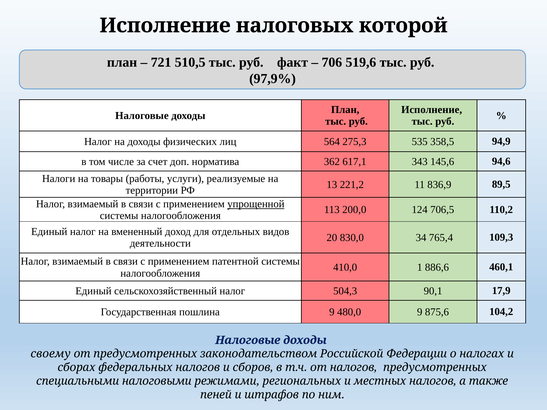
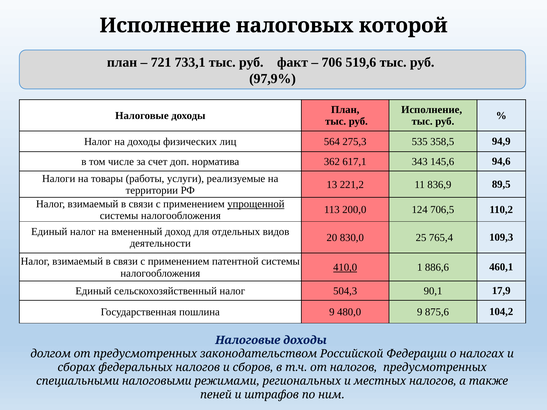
510,5: 510,5 -> 733,1 (190, 62)
34: 34 -> 25 (421, 238)
410,0 underline: none -> present (345, 268)
своему: своему -> долгом (51, 354)
